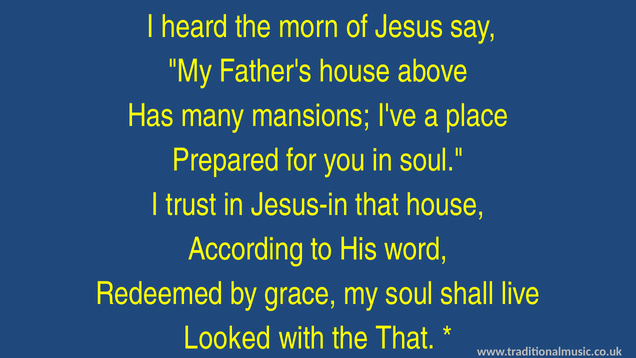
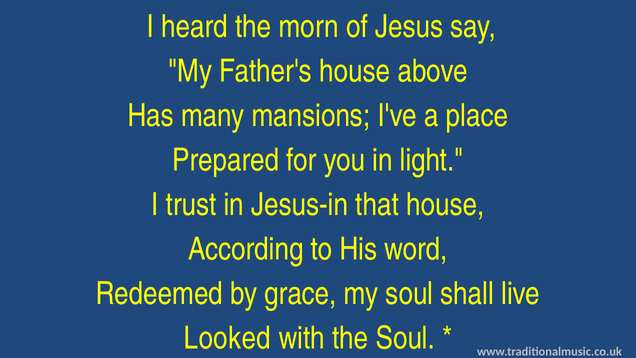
in soul: soul -> light (432, 160)
the That: That -> Soul (405, 338)
